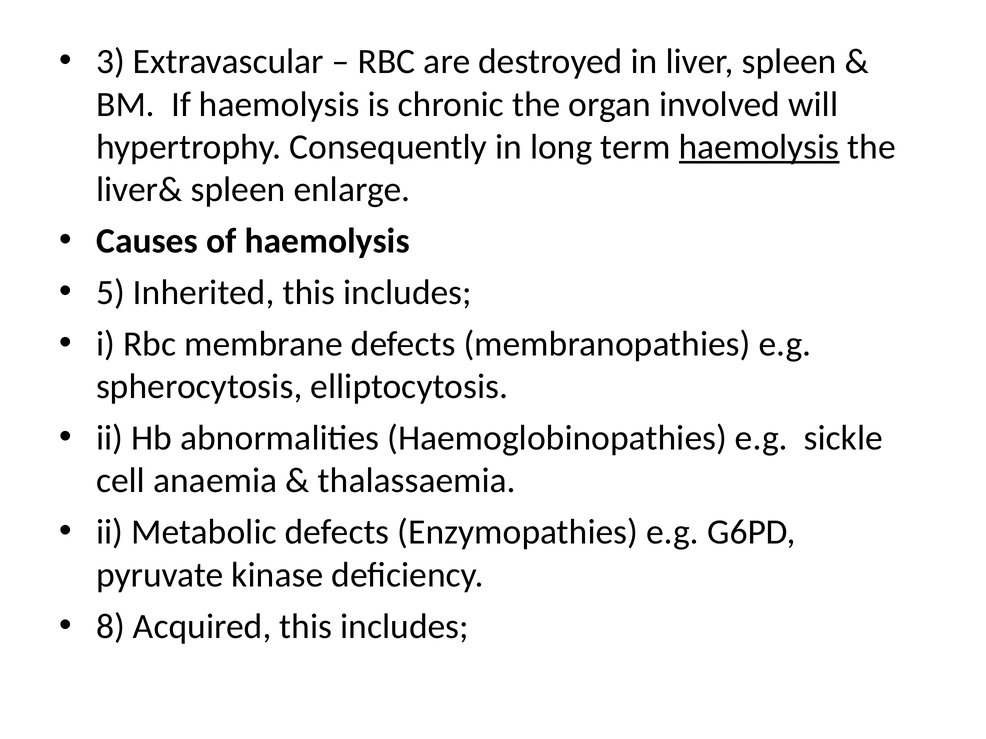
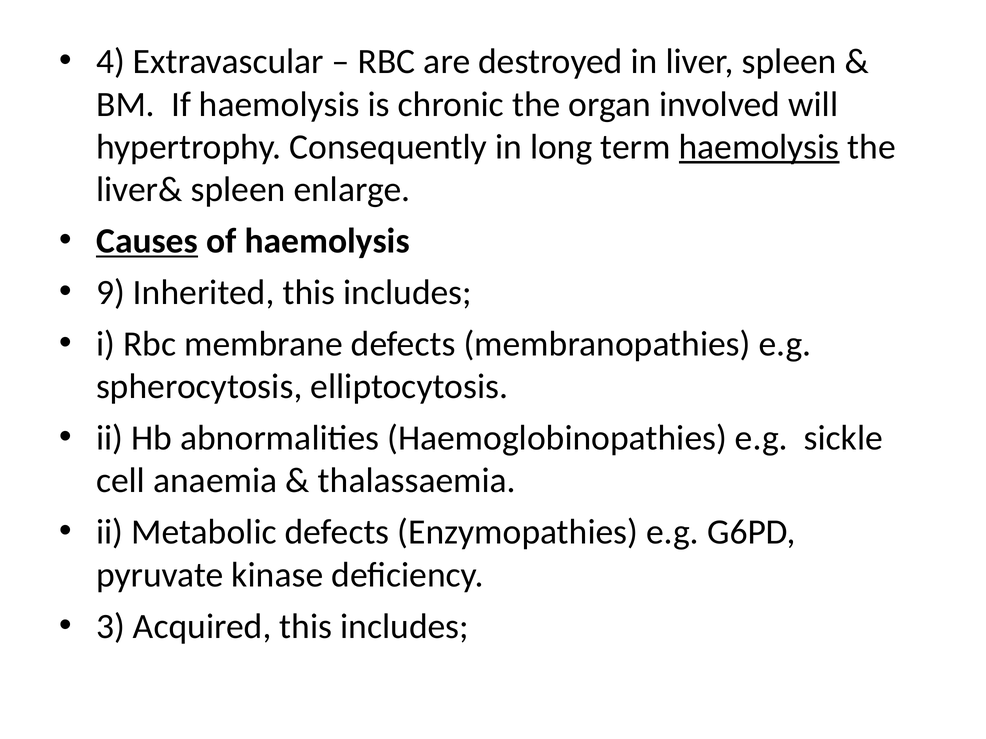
3: 3 -> 4 (111, 62)
Causes underline: none -> present (147, 241)
5: 5 -> 9 (111, 293)
8: 8 -> 3 (111, 627)
